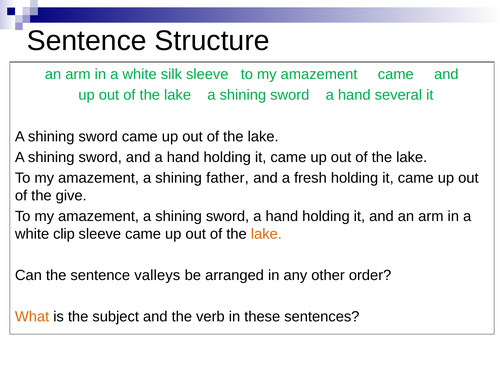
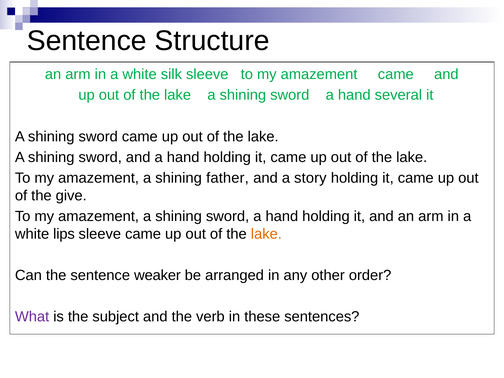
fresh: fresh -> story (310, 178)
clip: clip -> lips (64, 234)
valleys: valleys -> weaker (157, 275)
What colour: orange -> purple (32, 317)
